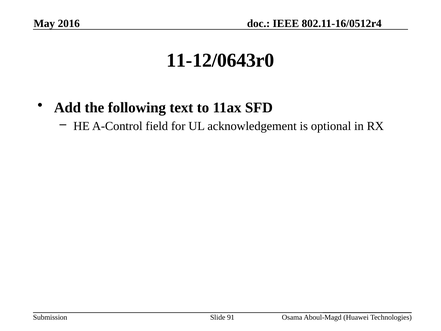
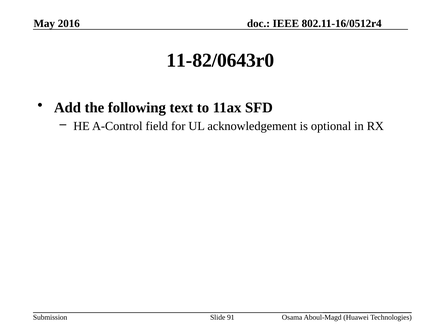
11-12/0643r0: 11-12/0643r0 -> 11-82/0643r0 (220, 60)
